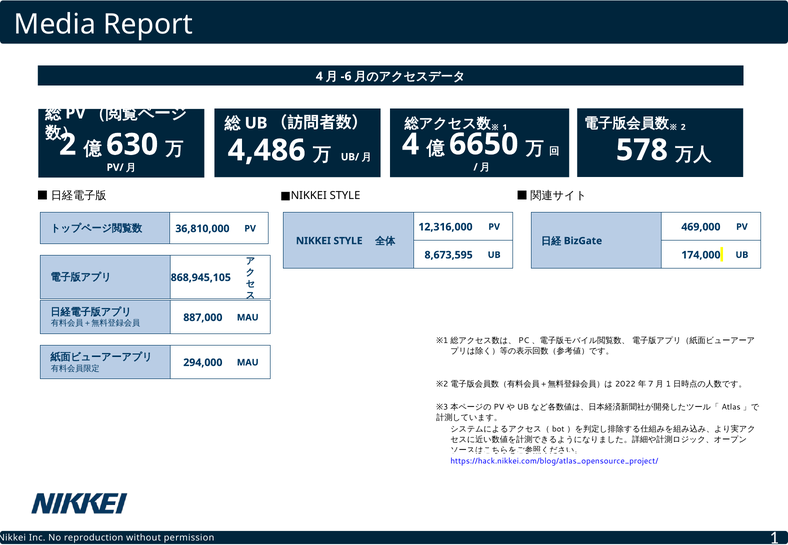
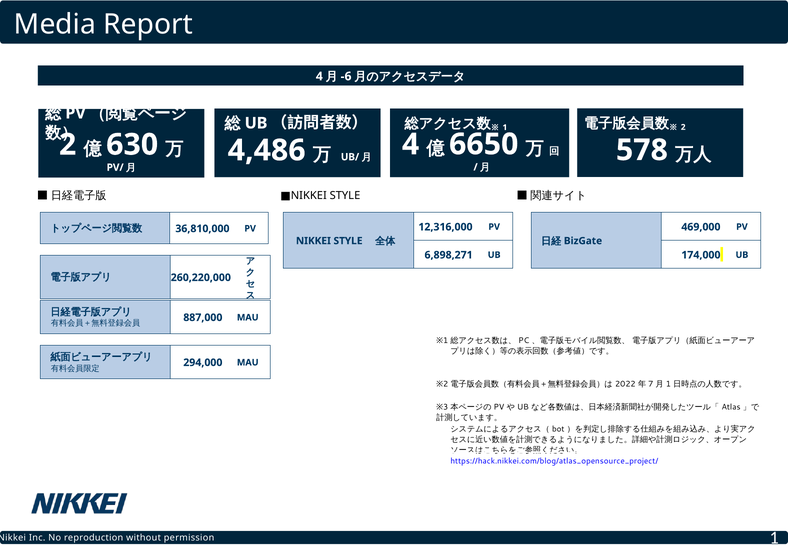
8,673,595: 8,673,595 -> 6,898,271 (449, 255)
868,945,105: 868,945,105 -> 260,220,000 (201, 278)
